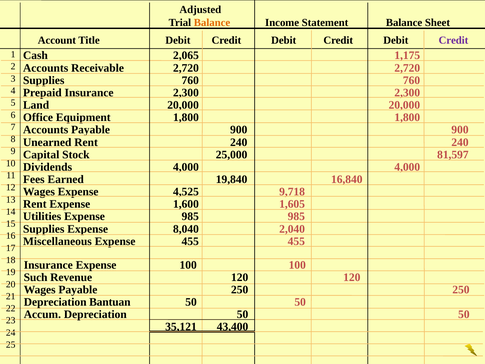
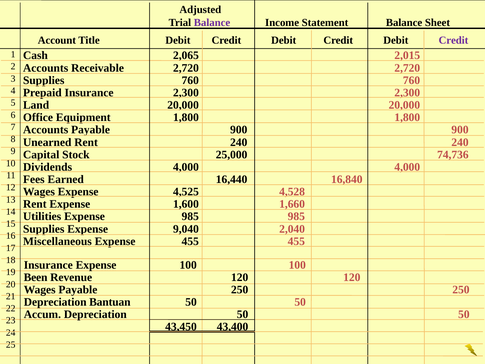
Balance colour: orange -> purple (212, 23)
1,175: 1,175 -> 2,015 (407, 56)
81,597: 81,597 -> 74,736 (453, 154)
19,840: 19,840 -> 16,440 (232, 179)
9,718: 9,718 -> 4,528 (292, 192)
1,605: 1,605 -> 1,660 (292, 204)
8,040: 8,040 -> 9,040 (186, 229)
Such: Such -> Been (36, 277)
35,121: 35,121 -> 43,450 (181, 327)
